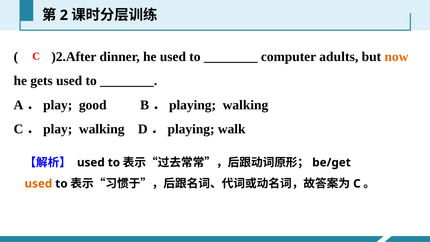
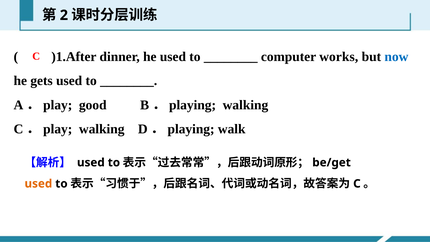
)2.After: )2.After -> )1.After (74, 57)
adults: adults -> works (339, 57)
now colour: orange -> blue (396, 57)
